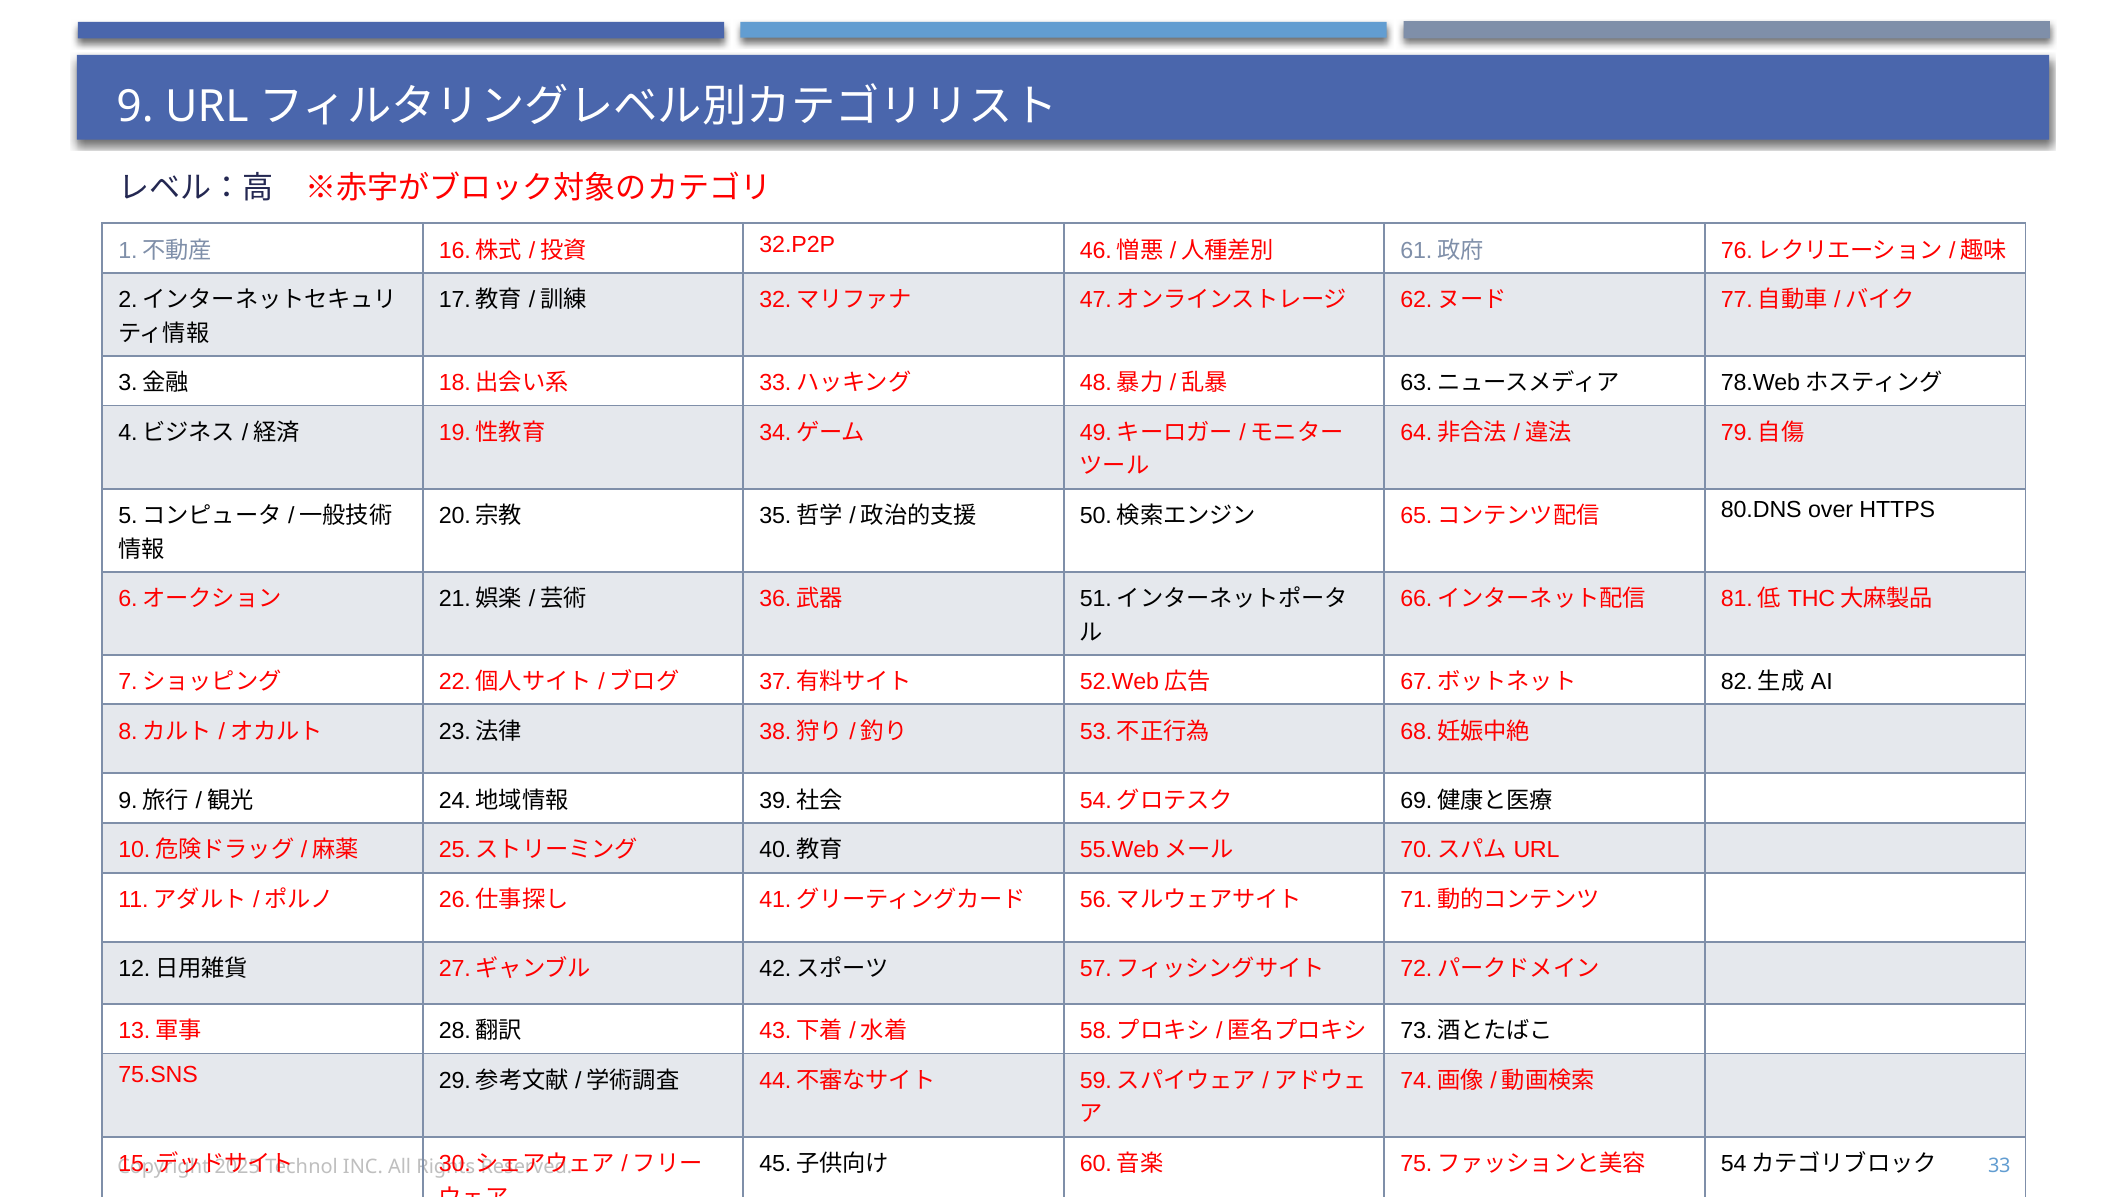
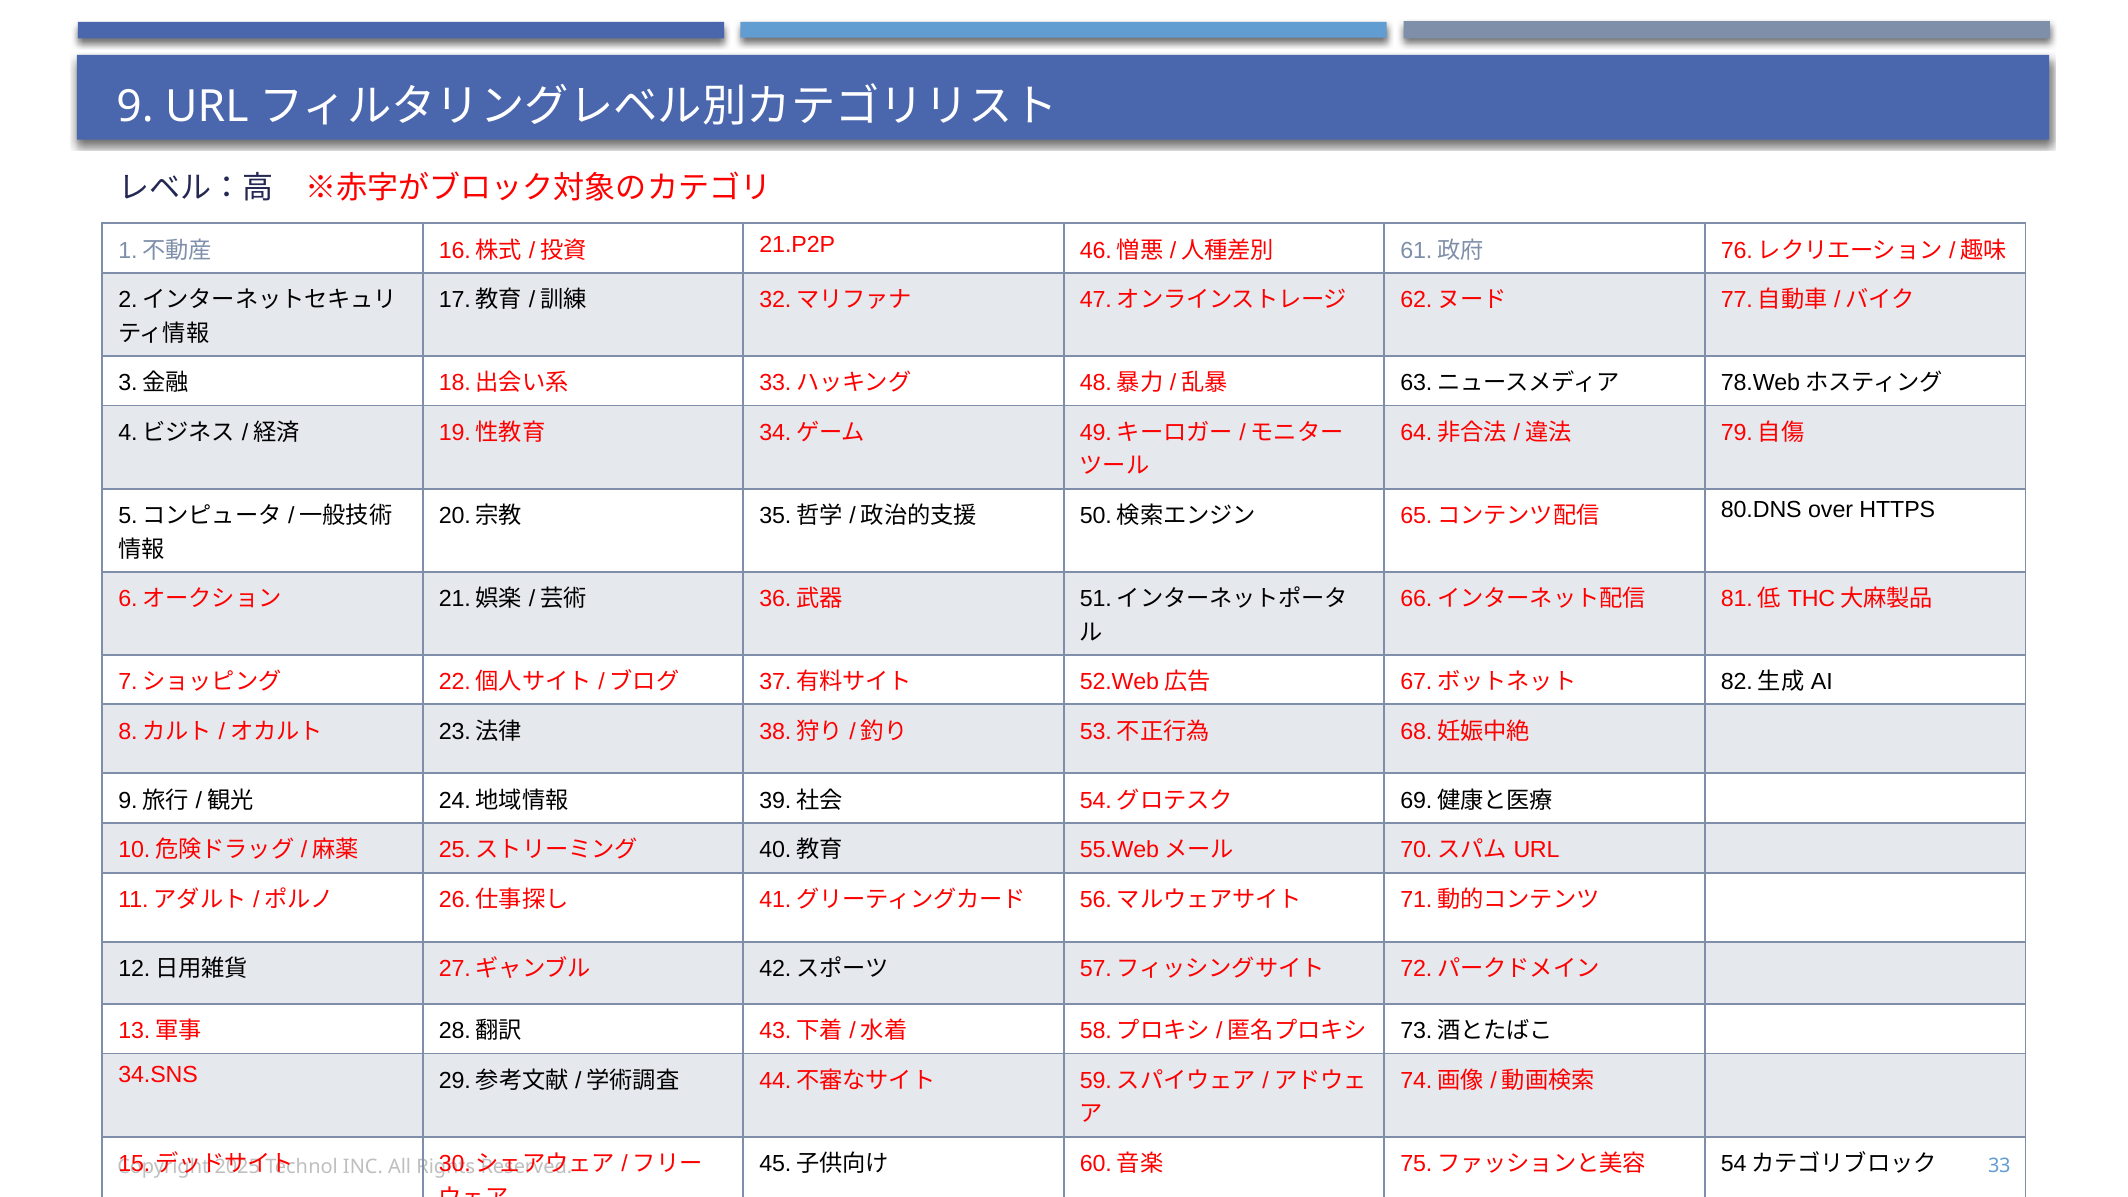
32.P2P: 32.P2P -> 21.P2P (797, 244)
75.SNS: 75.SNS -> 34.SNS (158, 1075)
